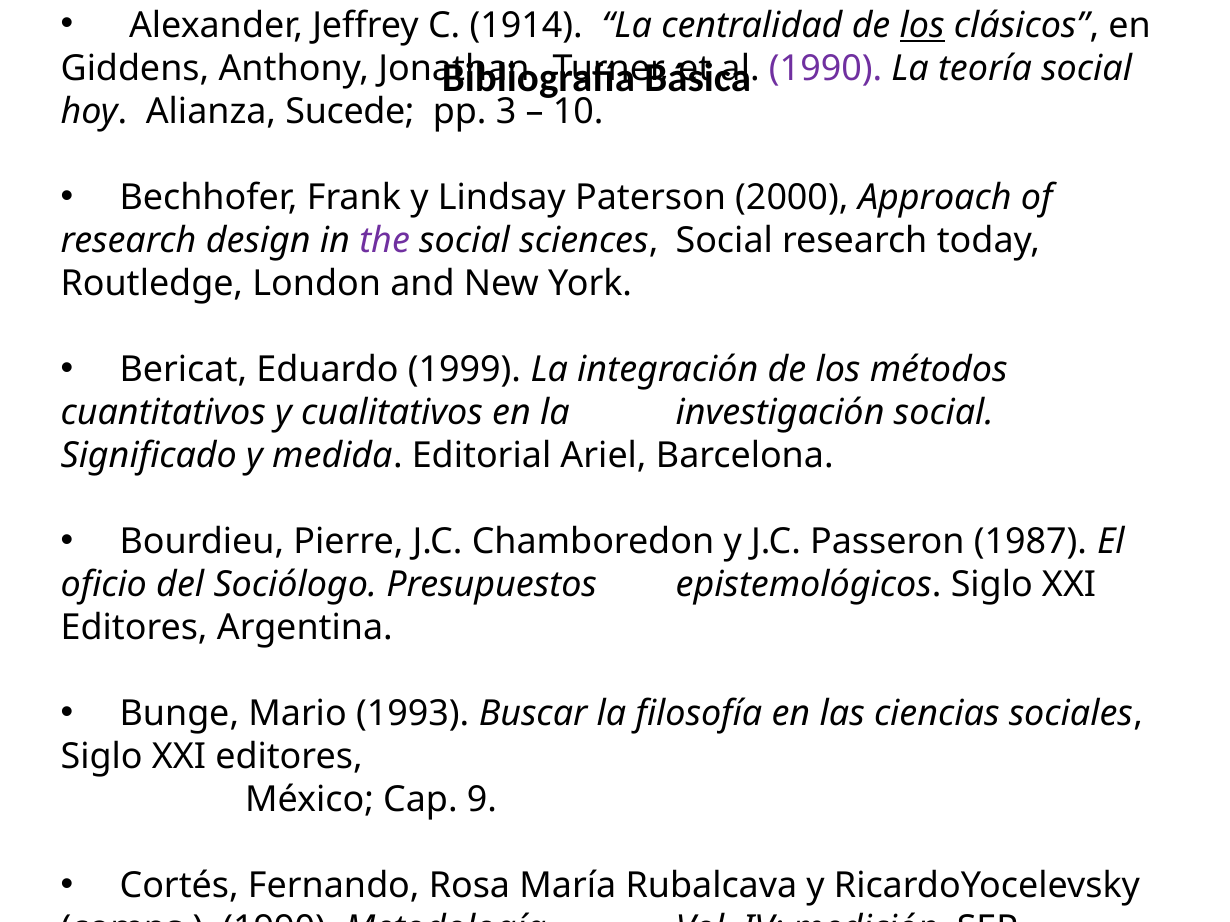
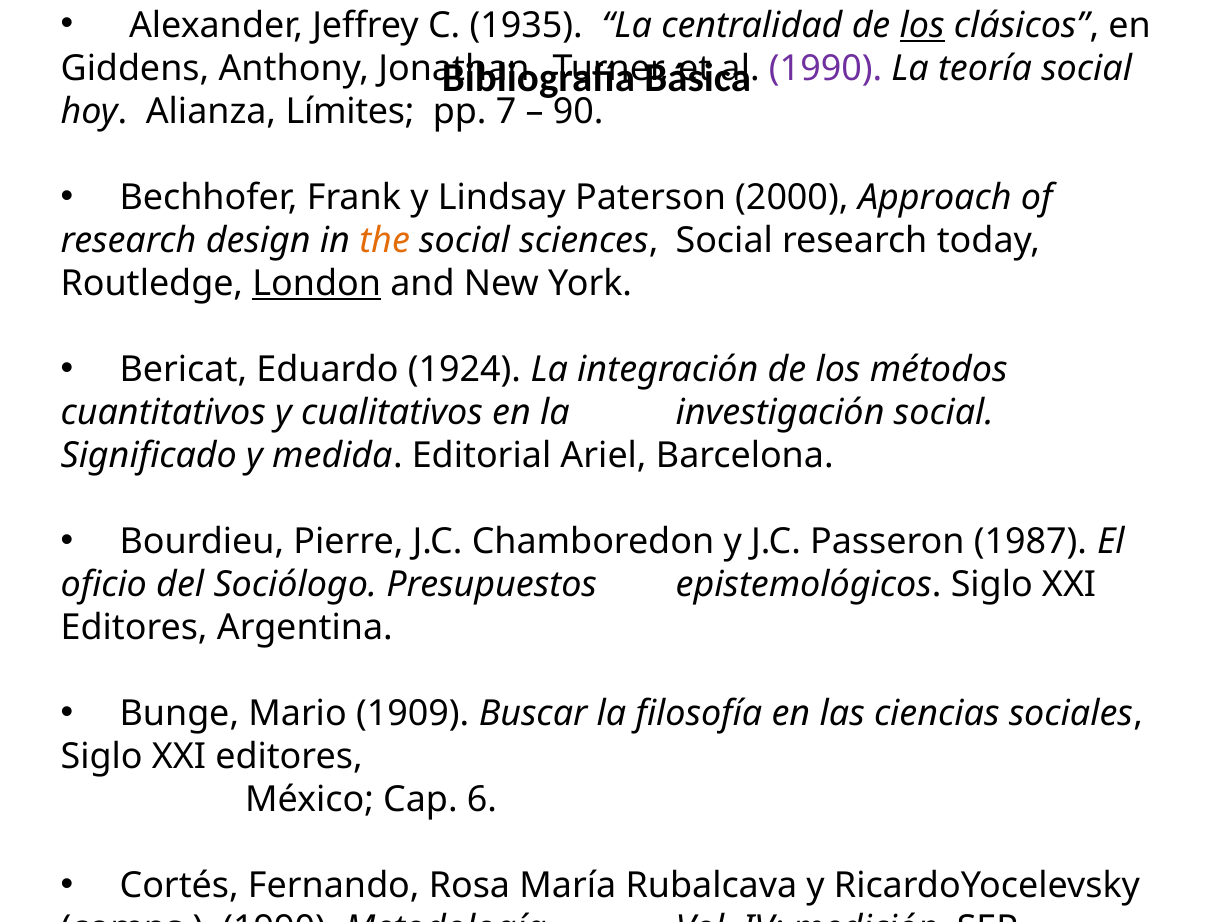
1914: 1914 -> 1935 (526, 25)
Sucede: Sucede -> Límites (350, 111)
3: 3 -> 7 (506, 111)
10: 10 -> 90 (578, 111)
the colour: purple -> orange (385, 240)
London underline: none -> present (317, 284)
1999: 1999 -> 1924 (464, 370)
1993: 1993 -> 1909 (413, 714)
9: 9 -> 6 (482, 800)
